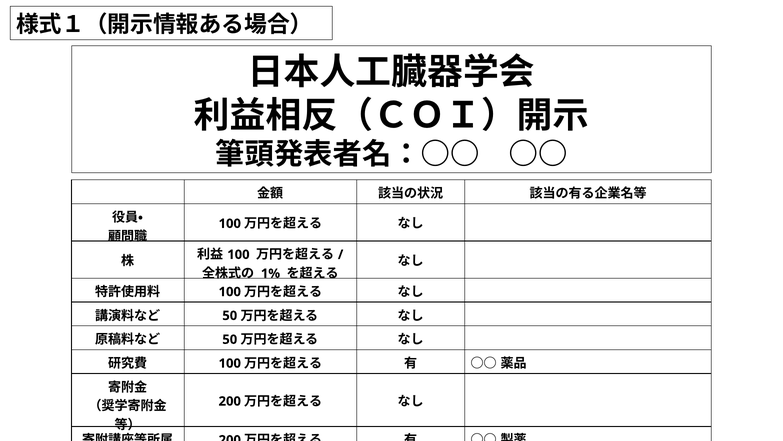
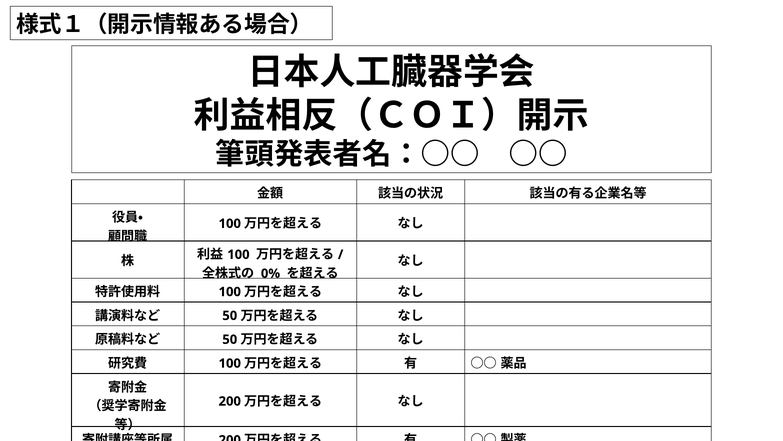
1%: 1% -> 0% (270, 273)
